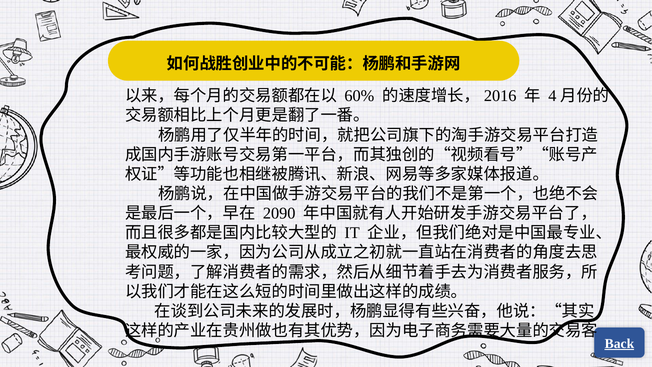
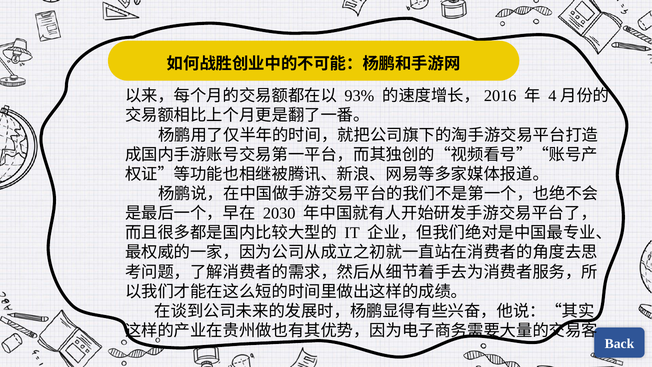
60%: 60% -> 93% (359, 96)
2090: 2090 -> 2030 (279, 213)
Back underline: present -> none (619, 343)
